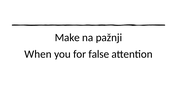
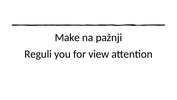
When: When -> Reguli (38, 54)
false: false -> view (99, 54)
